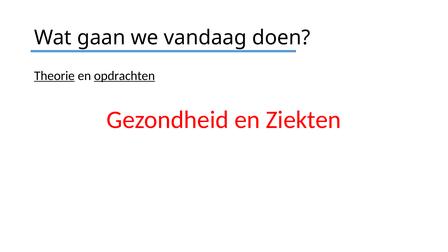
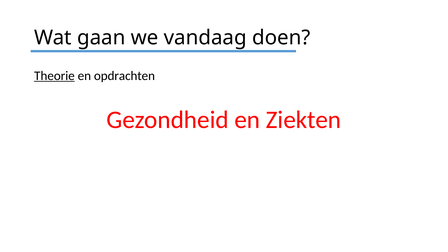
opdrachten underline: present -> none (124, 76)
